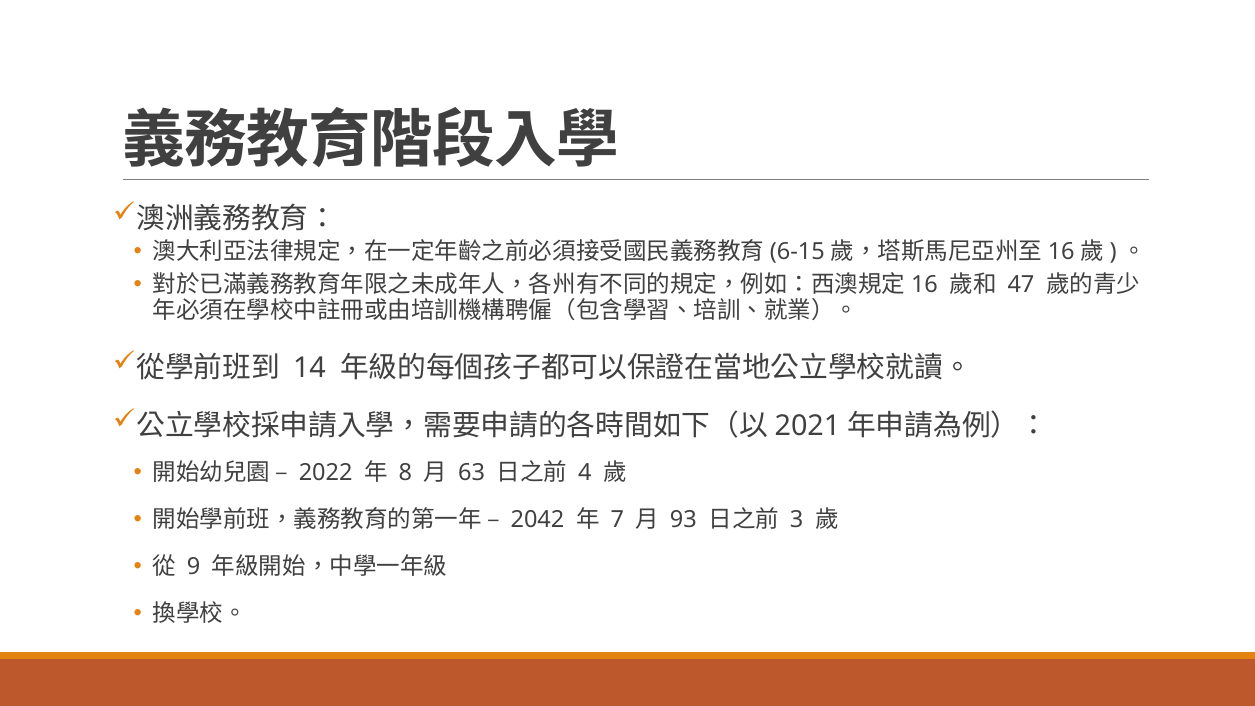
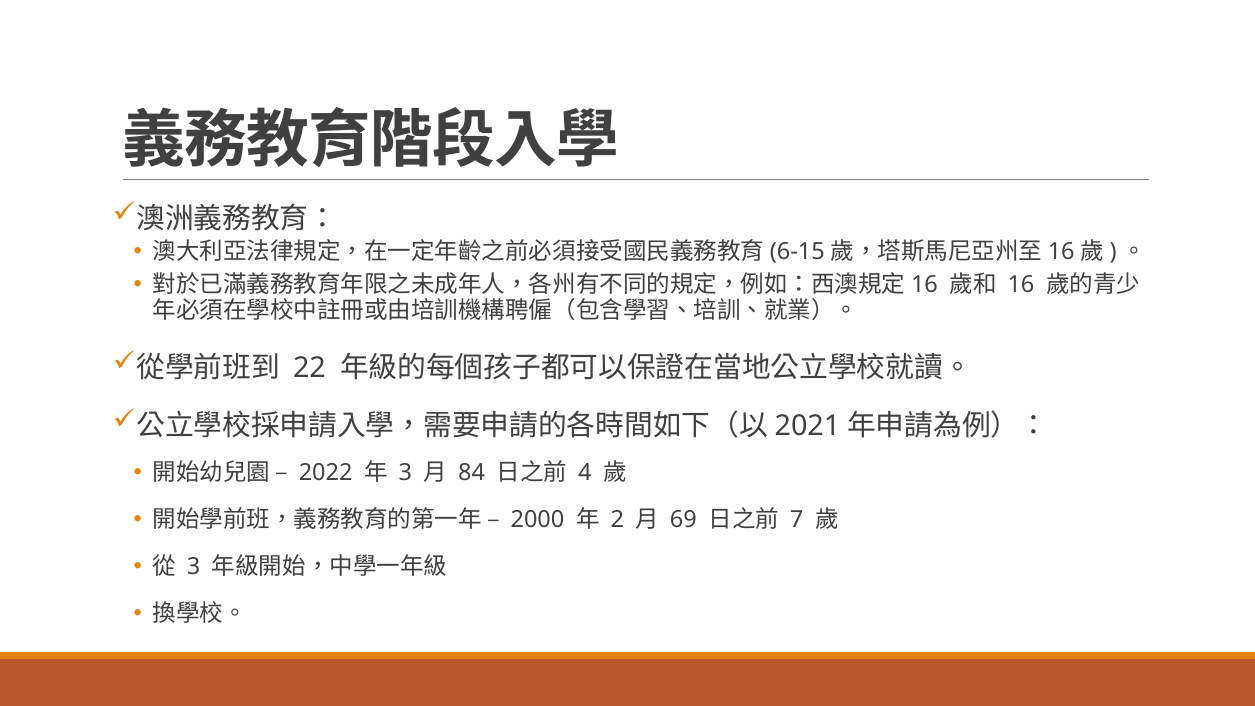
47: 47 -> 16 (1021, 285)
14: 14 -> 22 (309, 368)
8: 8 -> 3 (405, 473)
63: 63 -> 84 (472, 473)
2042: 2042 -> 2000 (537, 520)
7: 7 -> 2 (617, 520)
93: 93 -> 69 (683, 520)
3: 3 -> 7 (797, 520)
9: 9 -> 3 (194, 567)
